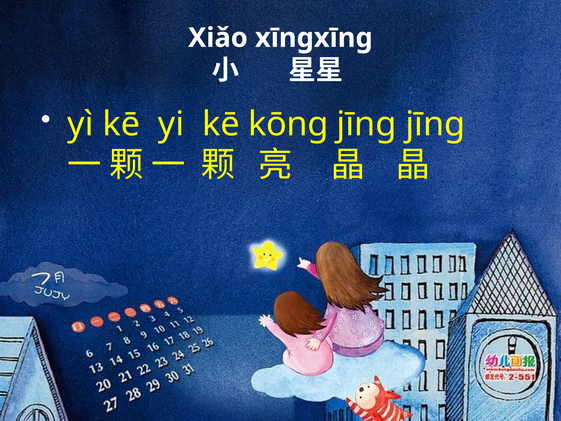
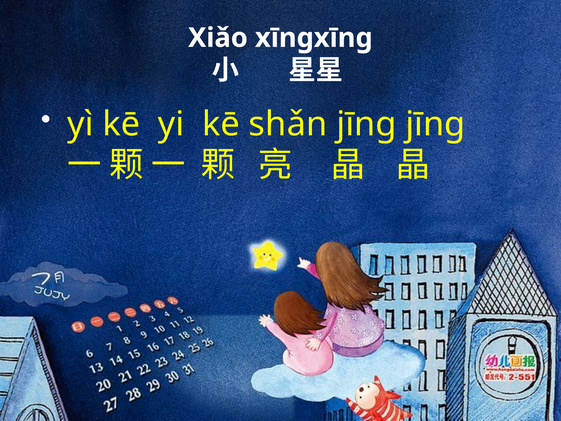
kōnɡ: kōnɡ -> shǎn (288, 124)
